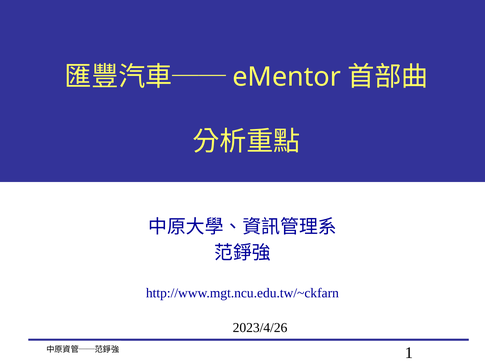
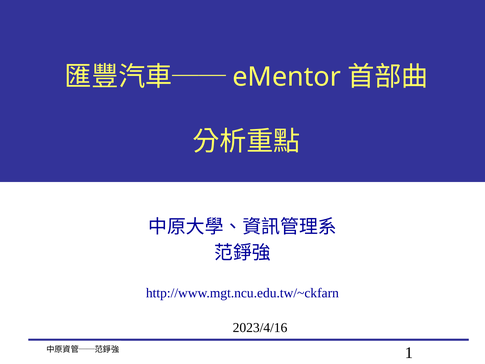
2023/4/26: 2023/4/26 -> 2023/4/16 (260, 327)
